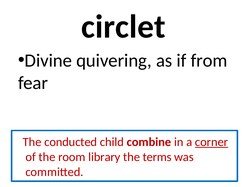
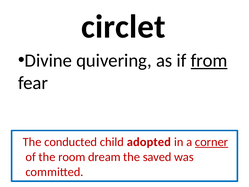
from underline: none -> present (209, 60)
combine: combine -> adopted (149, 142)
library: library -> dream (104, 157)
terms: terms -> saved (157, 157)
